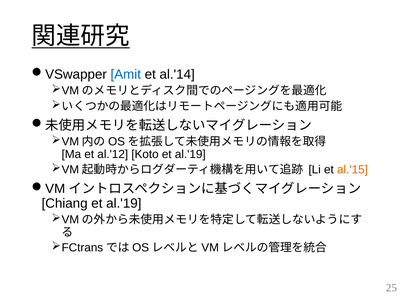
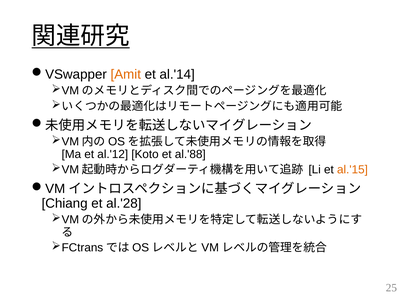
Amit colour: blue -> orange (126, 74)
Koto et al.'19: al.'19 -> al.'88 (190, 154)
Chiang et al.'19: al.'19 -> al.'28 (124, 203)
